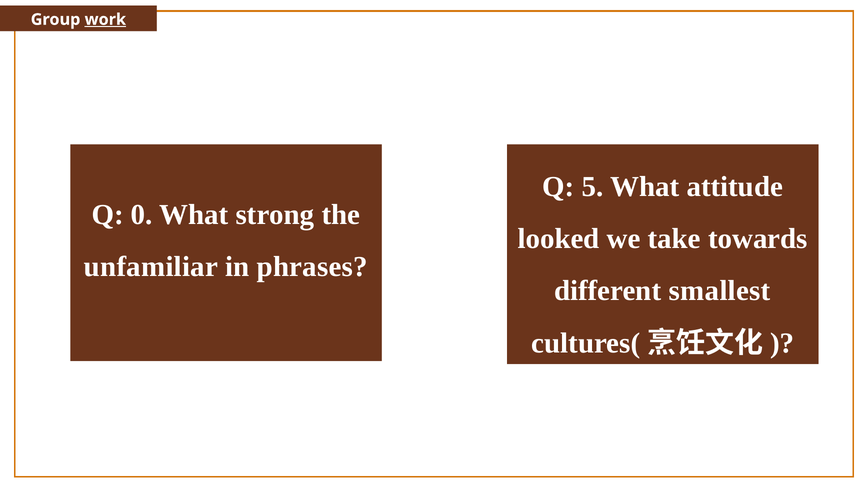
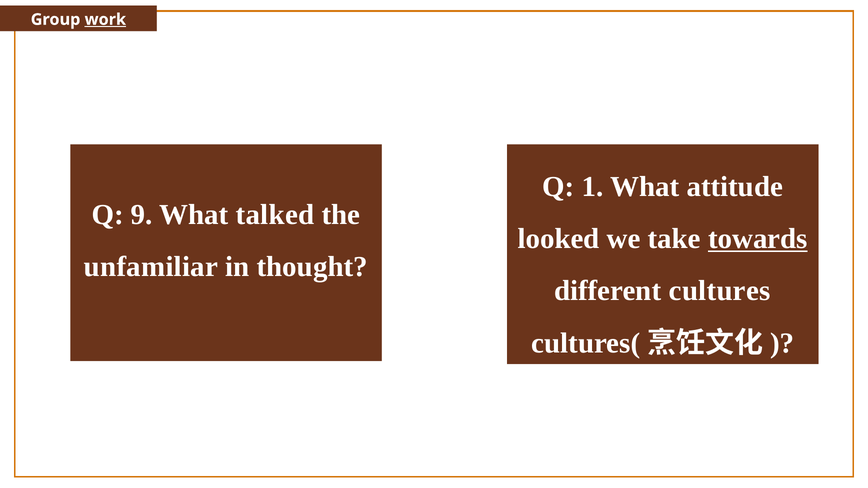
5: 5 -> 1 (593, 187)
0: 0 -> 9 (142, 215)
strong: strong -> talked (275, 215)
towards underline: none -> present (758, 239)
phrases: phrases -> thought (312, 267)
smallest: smallest -> cultures (720, 291)
